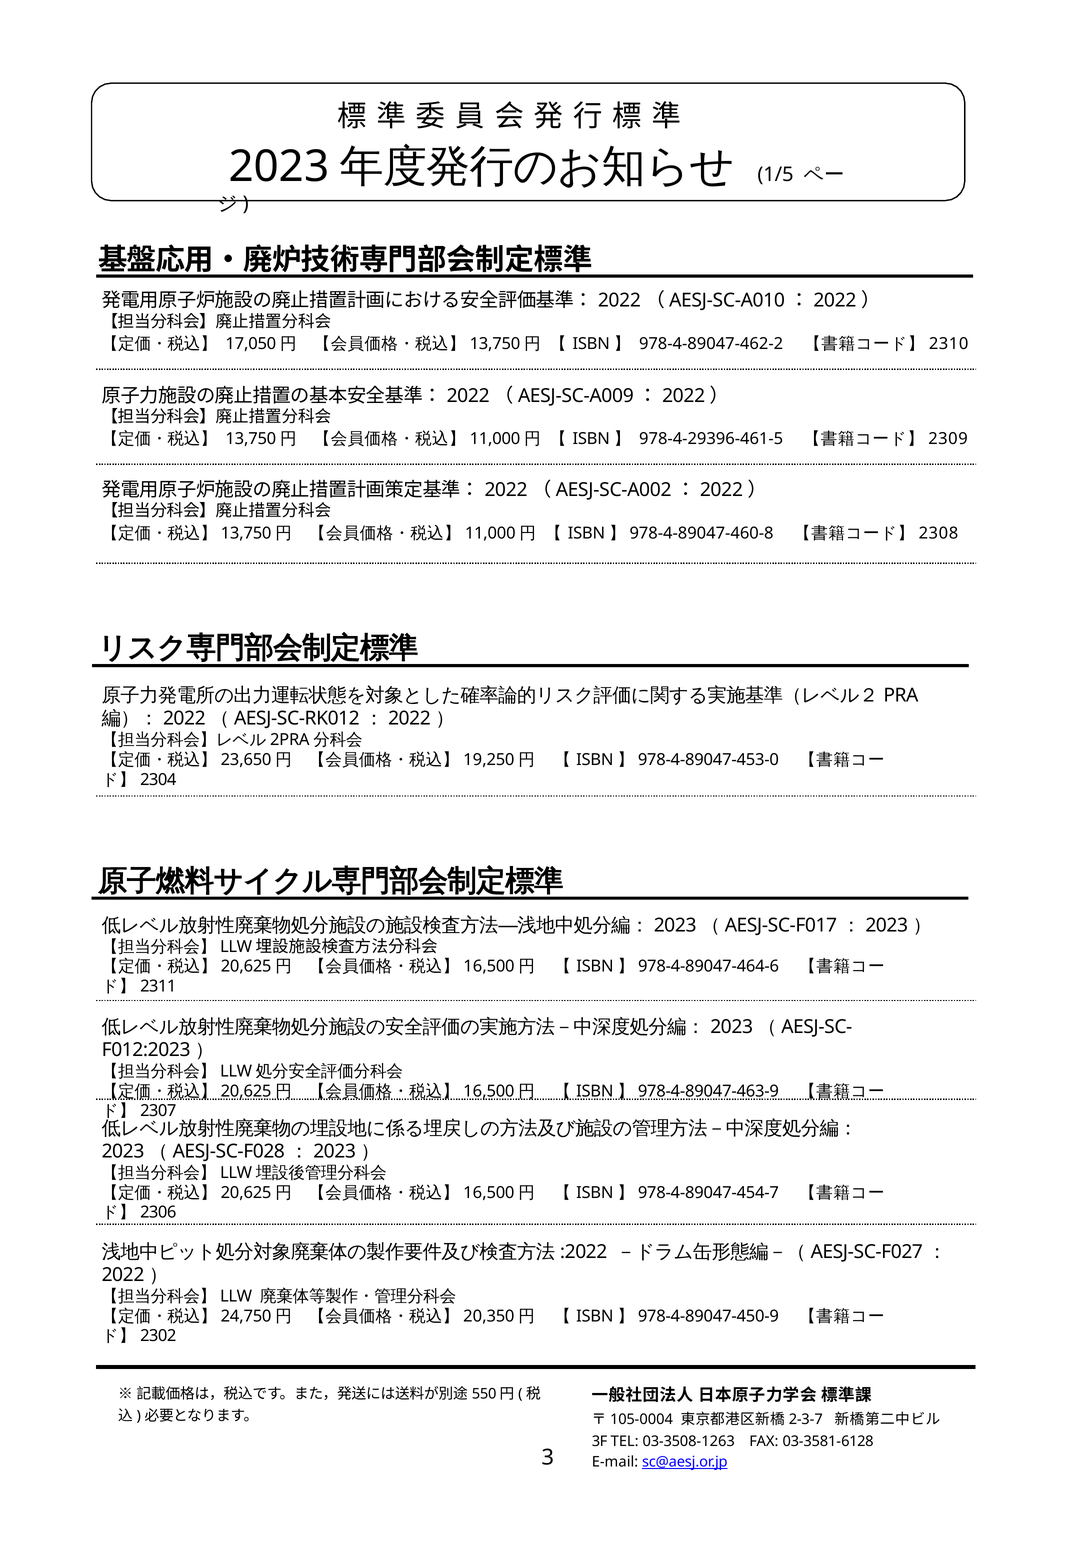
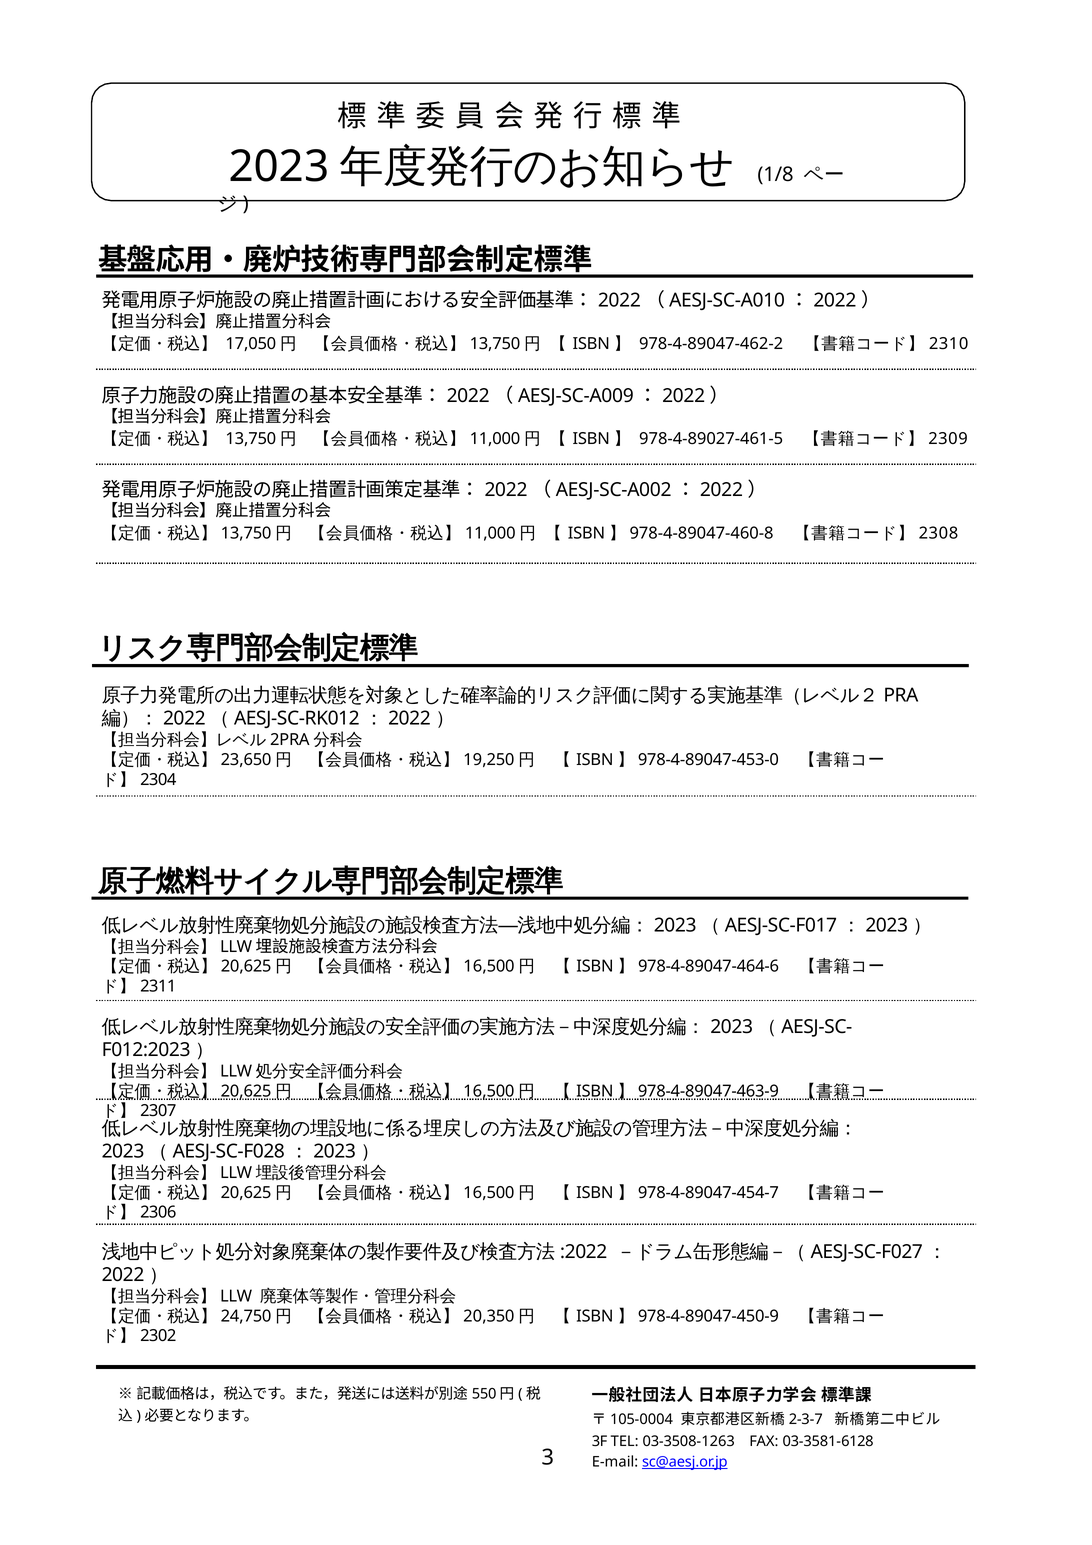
1/5: 1/5 -> 1/8 (776, 174)
978-4-29396-461-5: 978-4-29396-461-5 -> 978-4-89027-461-5 (711, 439)
